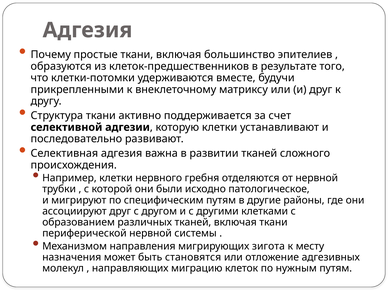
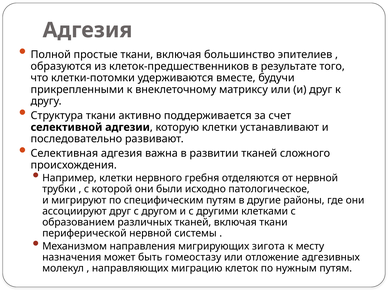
Почему: Почему -> Полной (51, 55)
становятся: становятся -> гомеостазу (193, 257)
